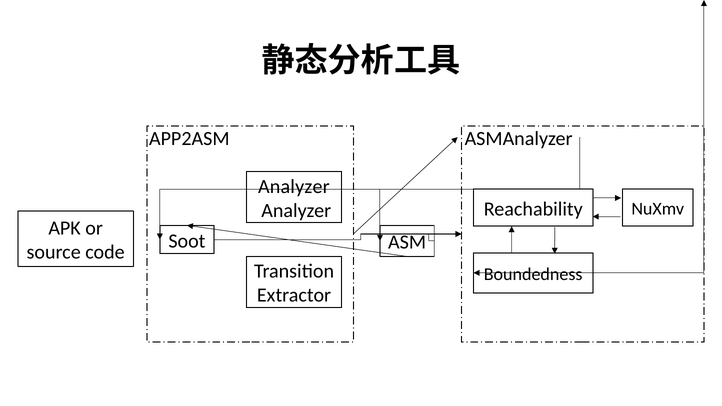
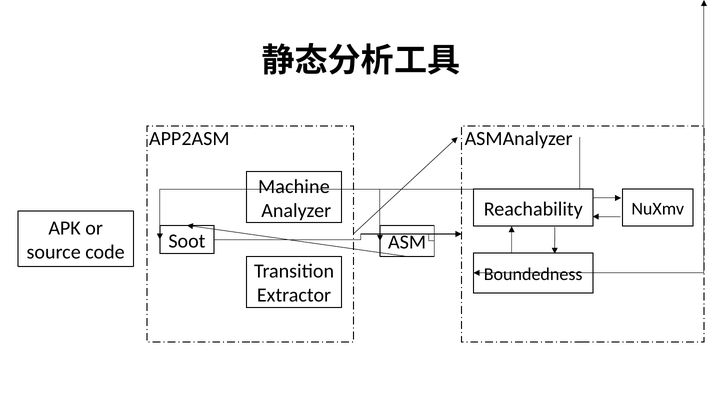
Analyzer: Analyzer -> Machine (294, 187)
